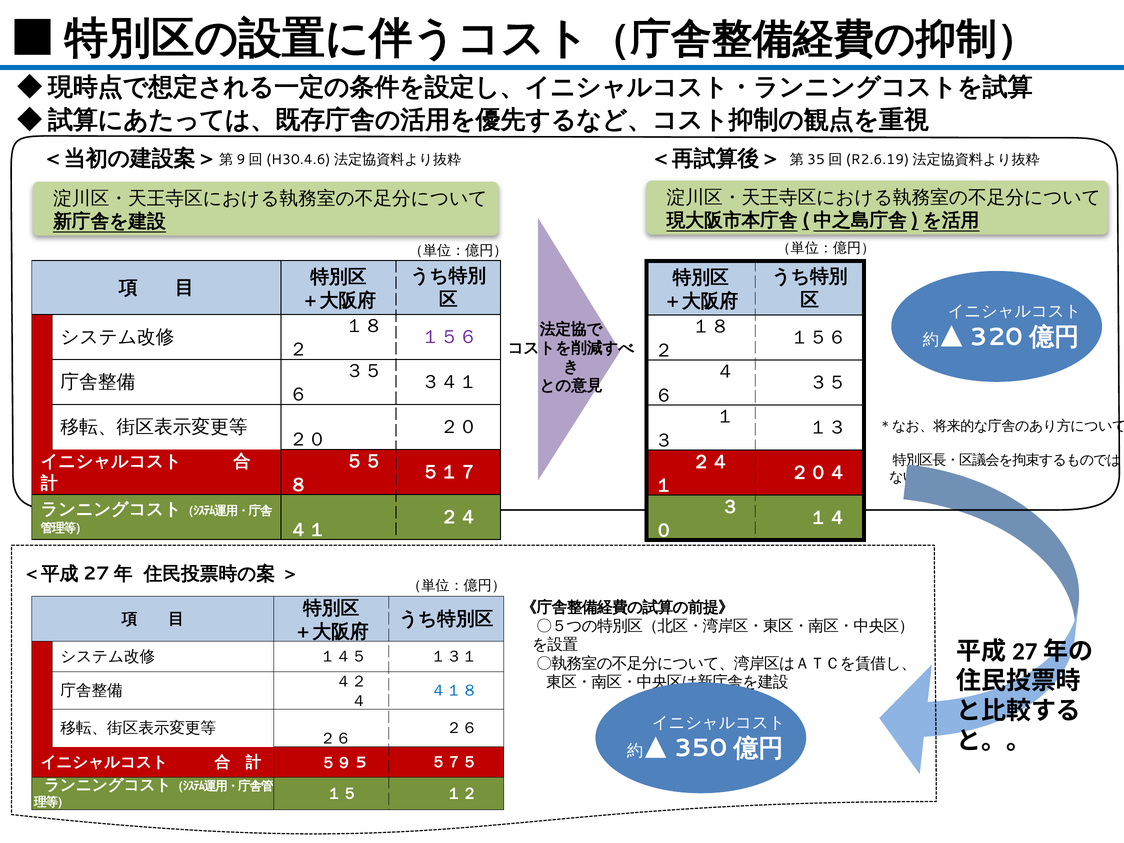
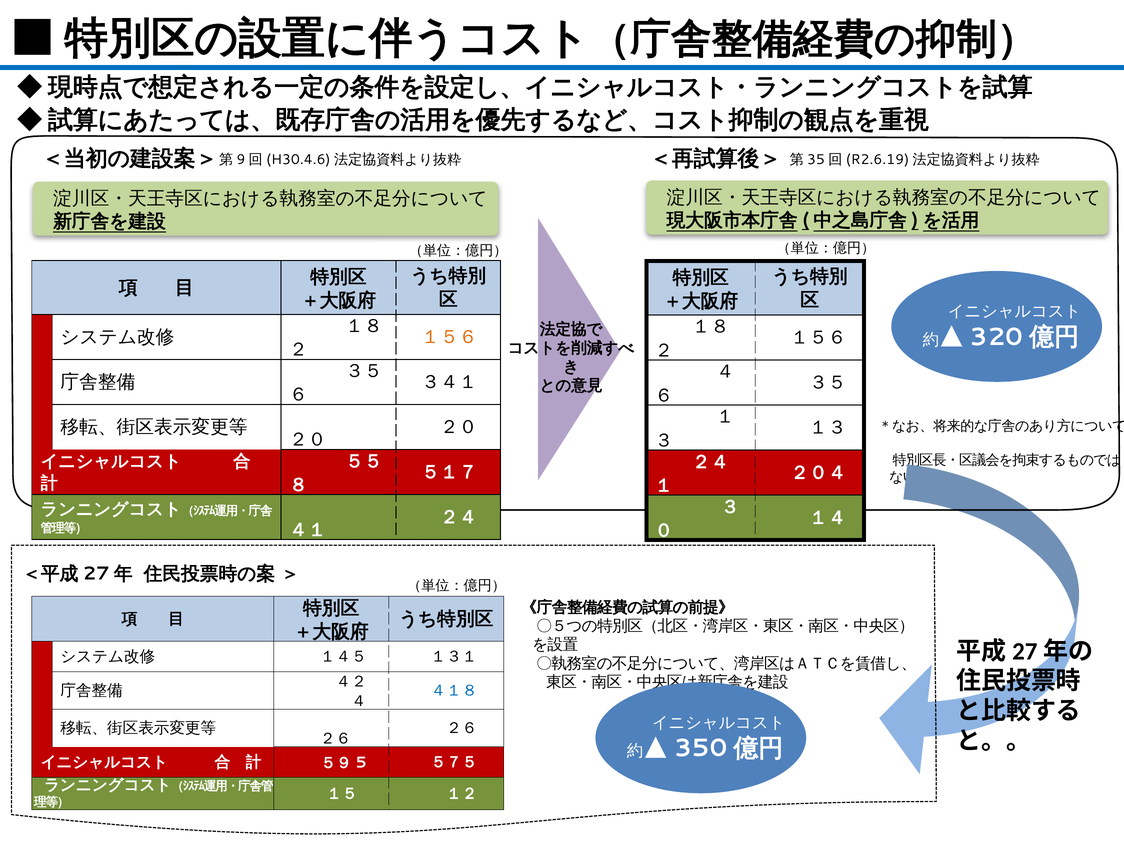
１５６ colour: purple -> orange (449, 337)
